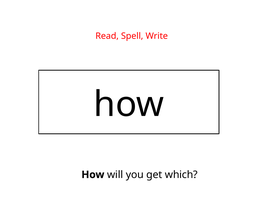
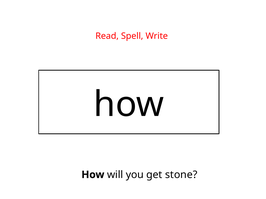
which: which -> stone (181, 175)
